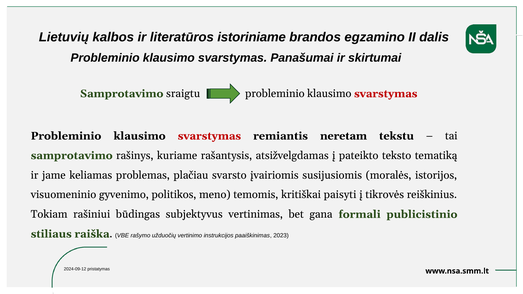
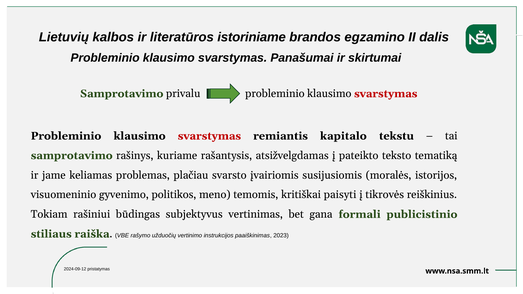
sraigtu: sraigtu -> privalu (183, 94)
neretam: neretam -> kapitalo (343, 136)
